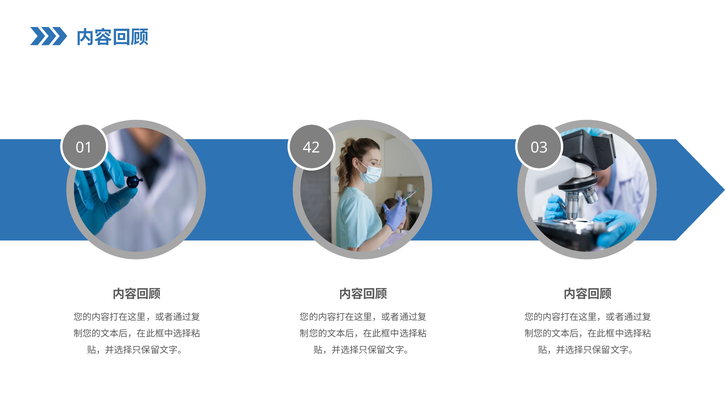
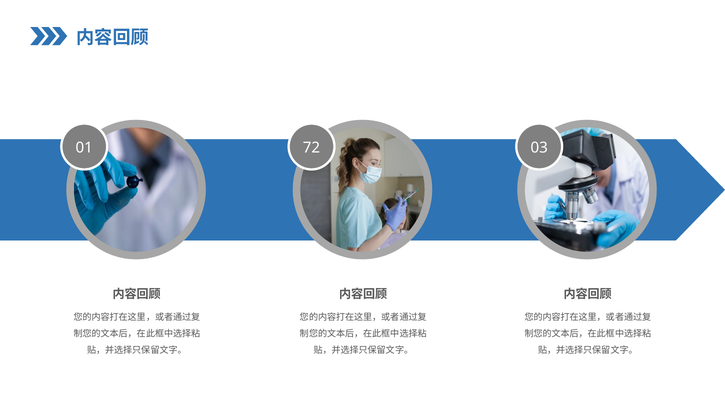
42: 42 -> 72 (311, 147)
